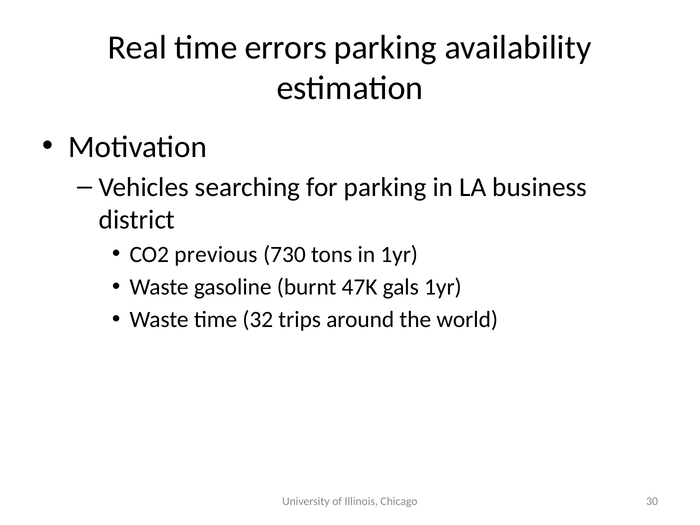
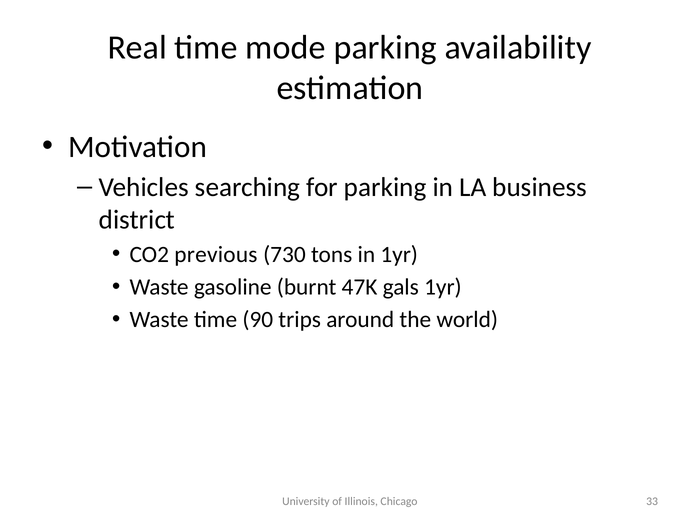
errors: errors -> mode (286, 47)
32: 32 -> 90 (258, 320)
30: 30 -> 33 (652, 501)
